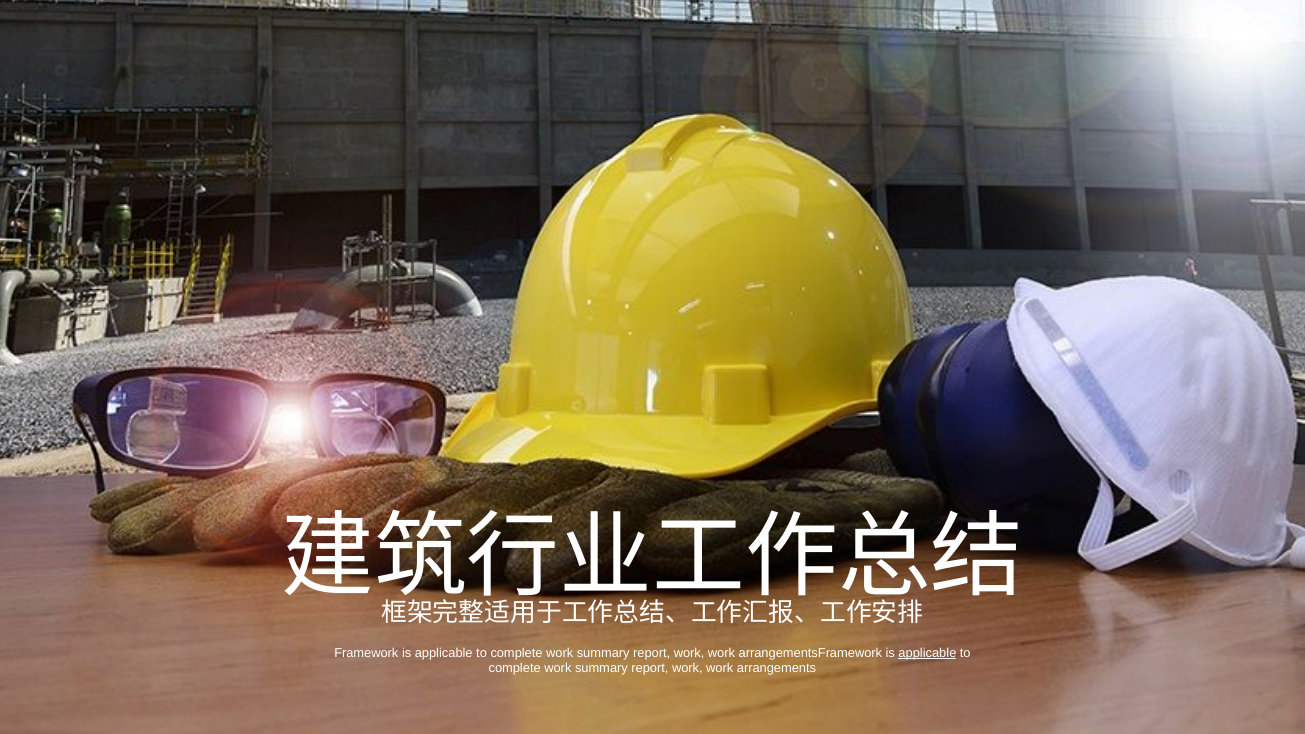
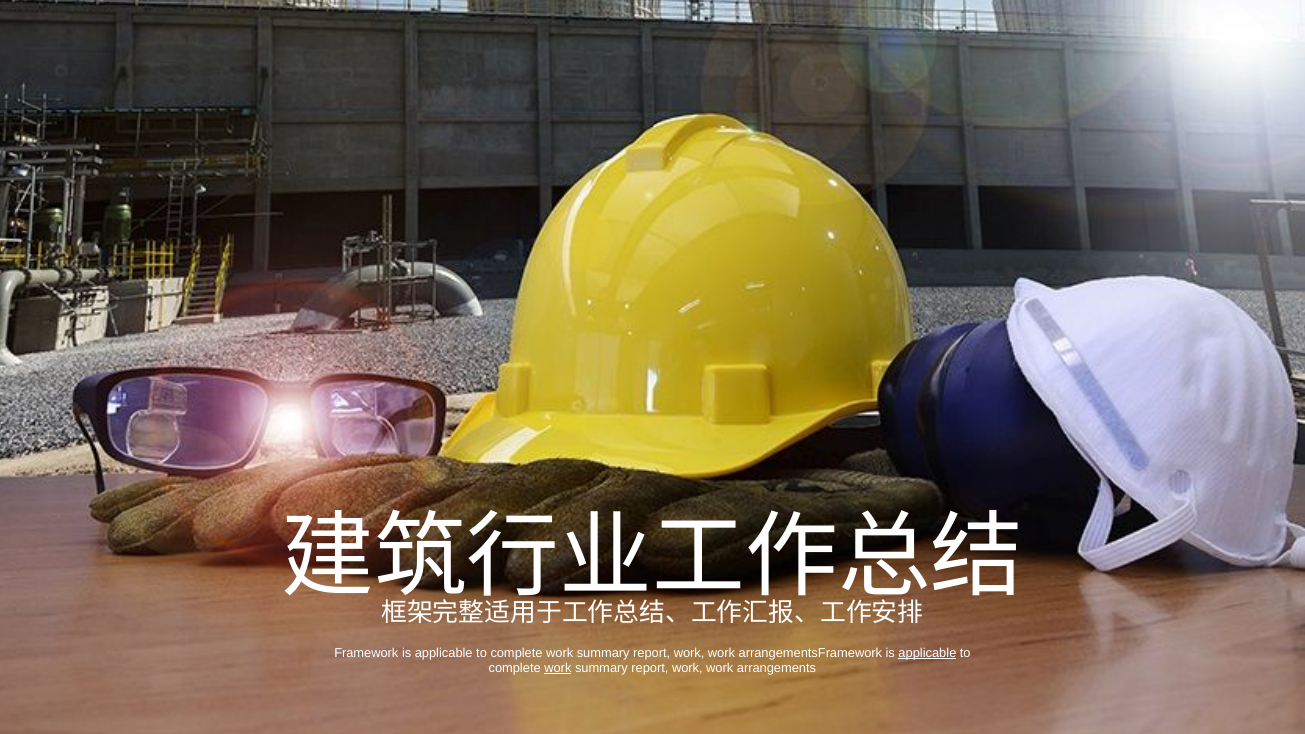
work underline: none -> present (558, 668)
